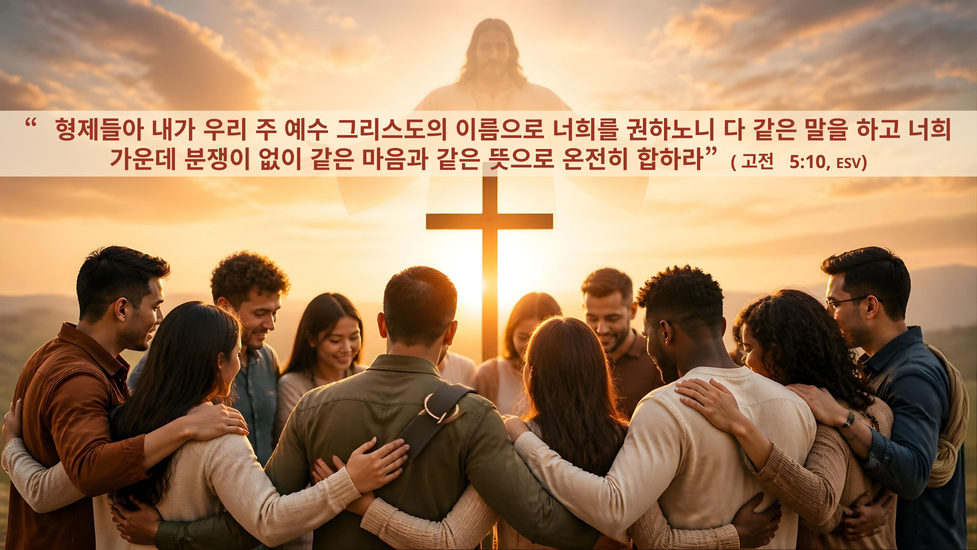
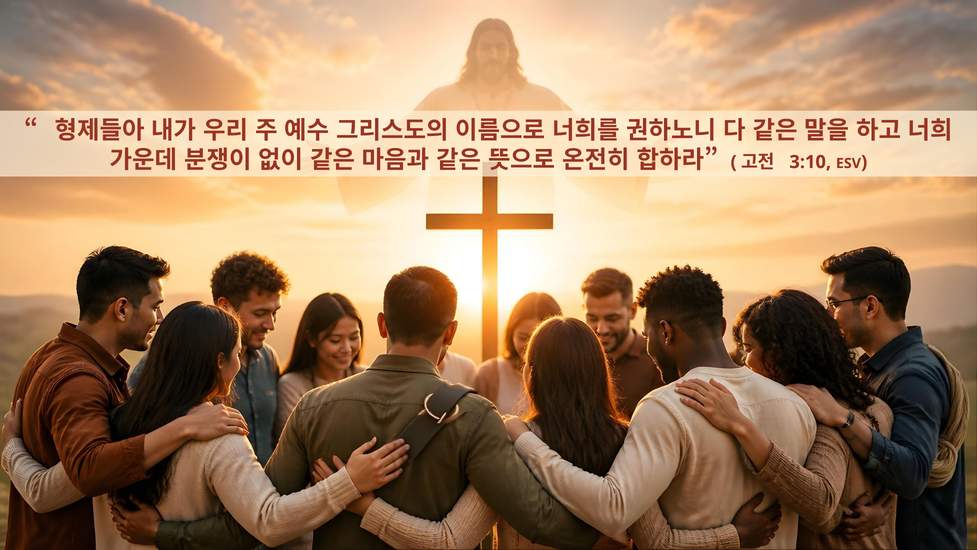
5:10: 5:10 -> 3:10 (810, 162)
